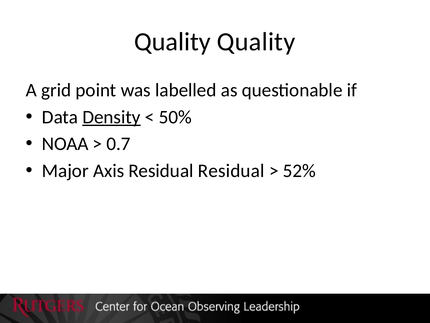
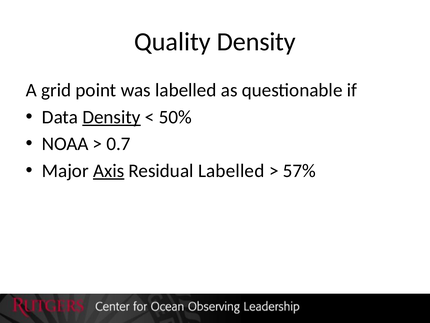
Quality Quality: Quality -> Density (256, 42)
Axis underline: none -> present (109, 171)
Residual Residual: Residual -> Labelled (231, 171)
52%: 52% -> 57% (299, 171)
